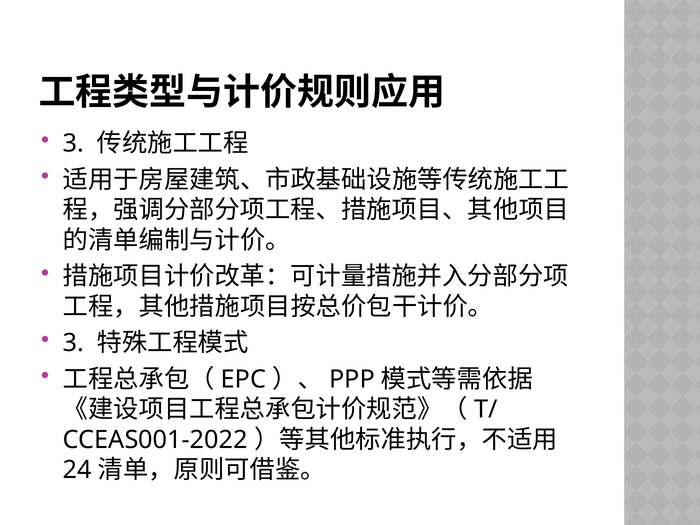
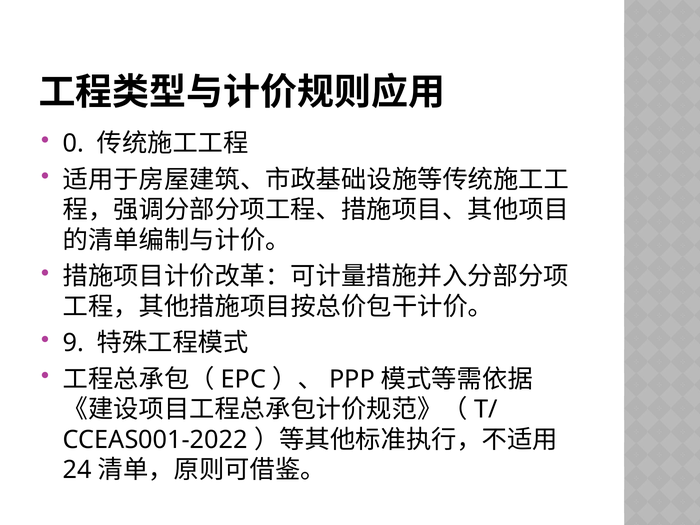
3: 3 -> 0 (74, 144)
3: 3 -> 9 (74, 343)
